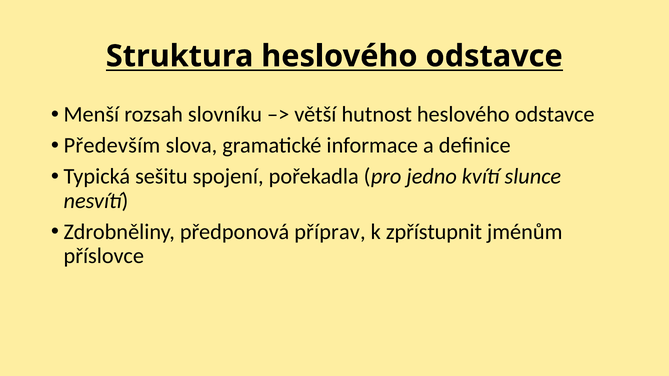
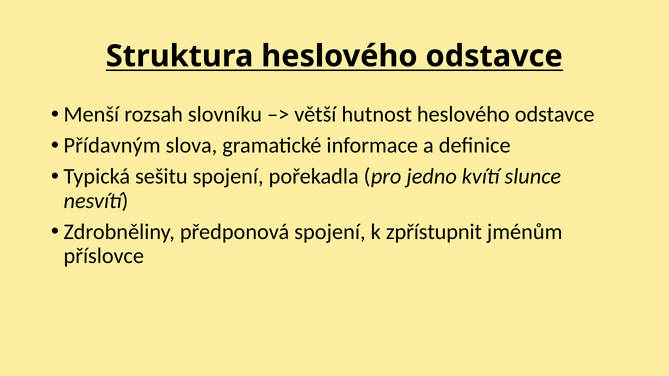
Především: Především -> Přídavným (112, 146)
předponová příprav: příprav -> spojení (330, 232)
